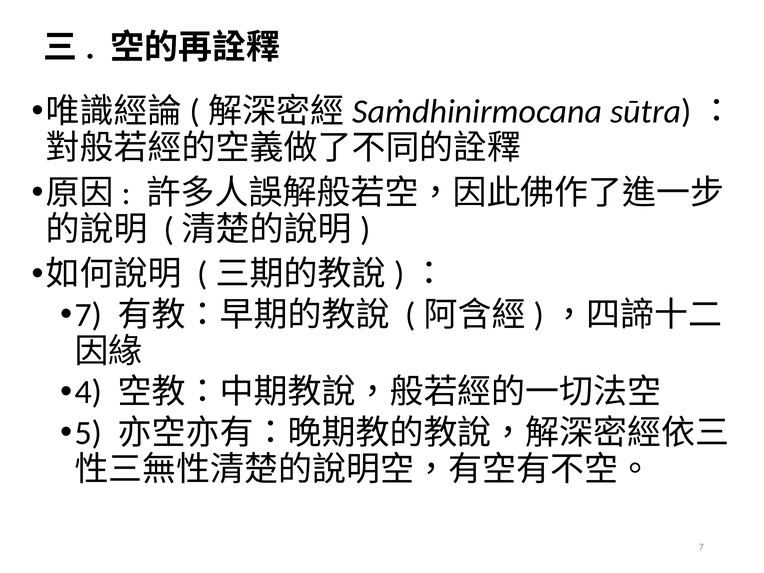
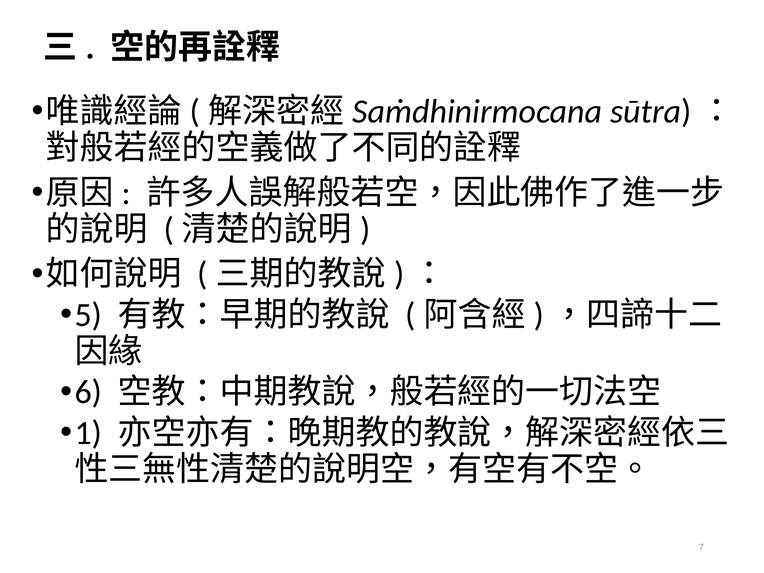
7: 7 -> 5 (88, 315)
4: 4 -> 6 (88, 392)
5: 5 -> 1 (88, 433)
